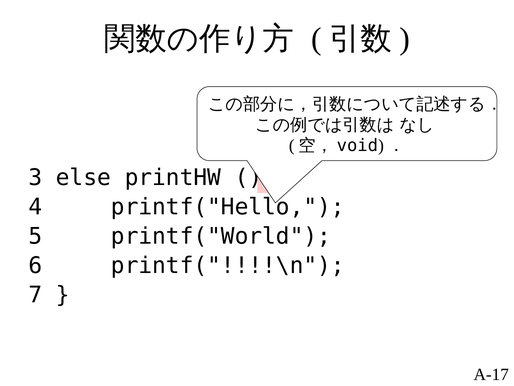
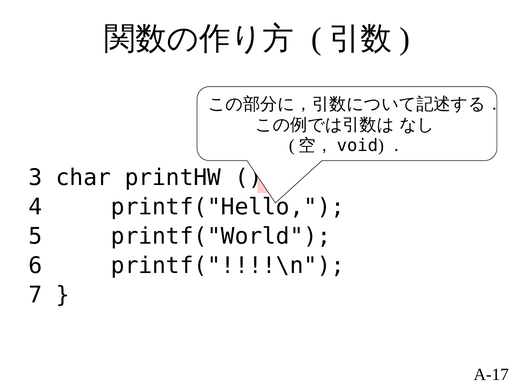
else: else -> char (83, 177)
